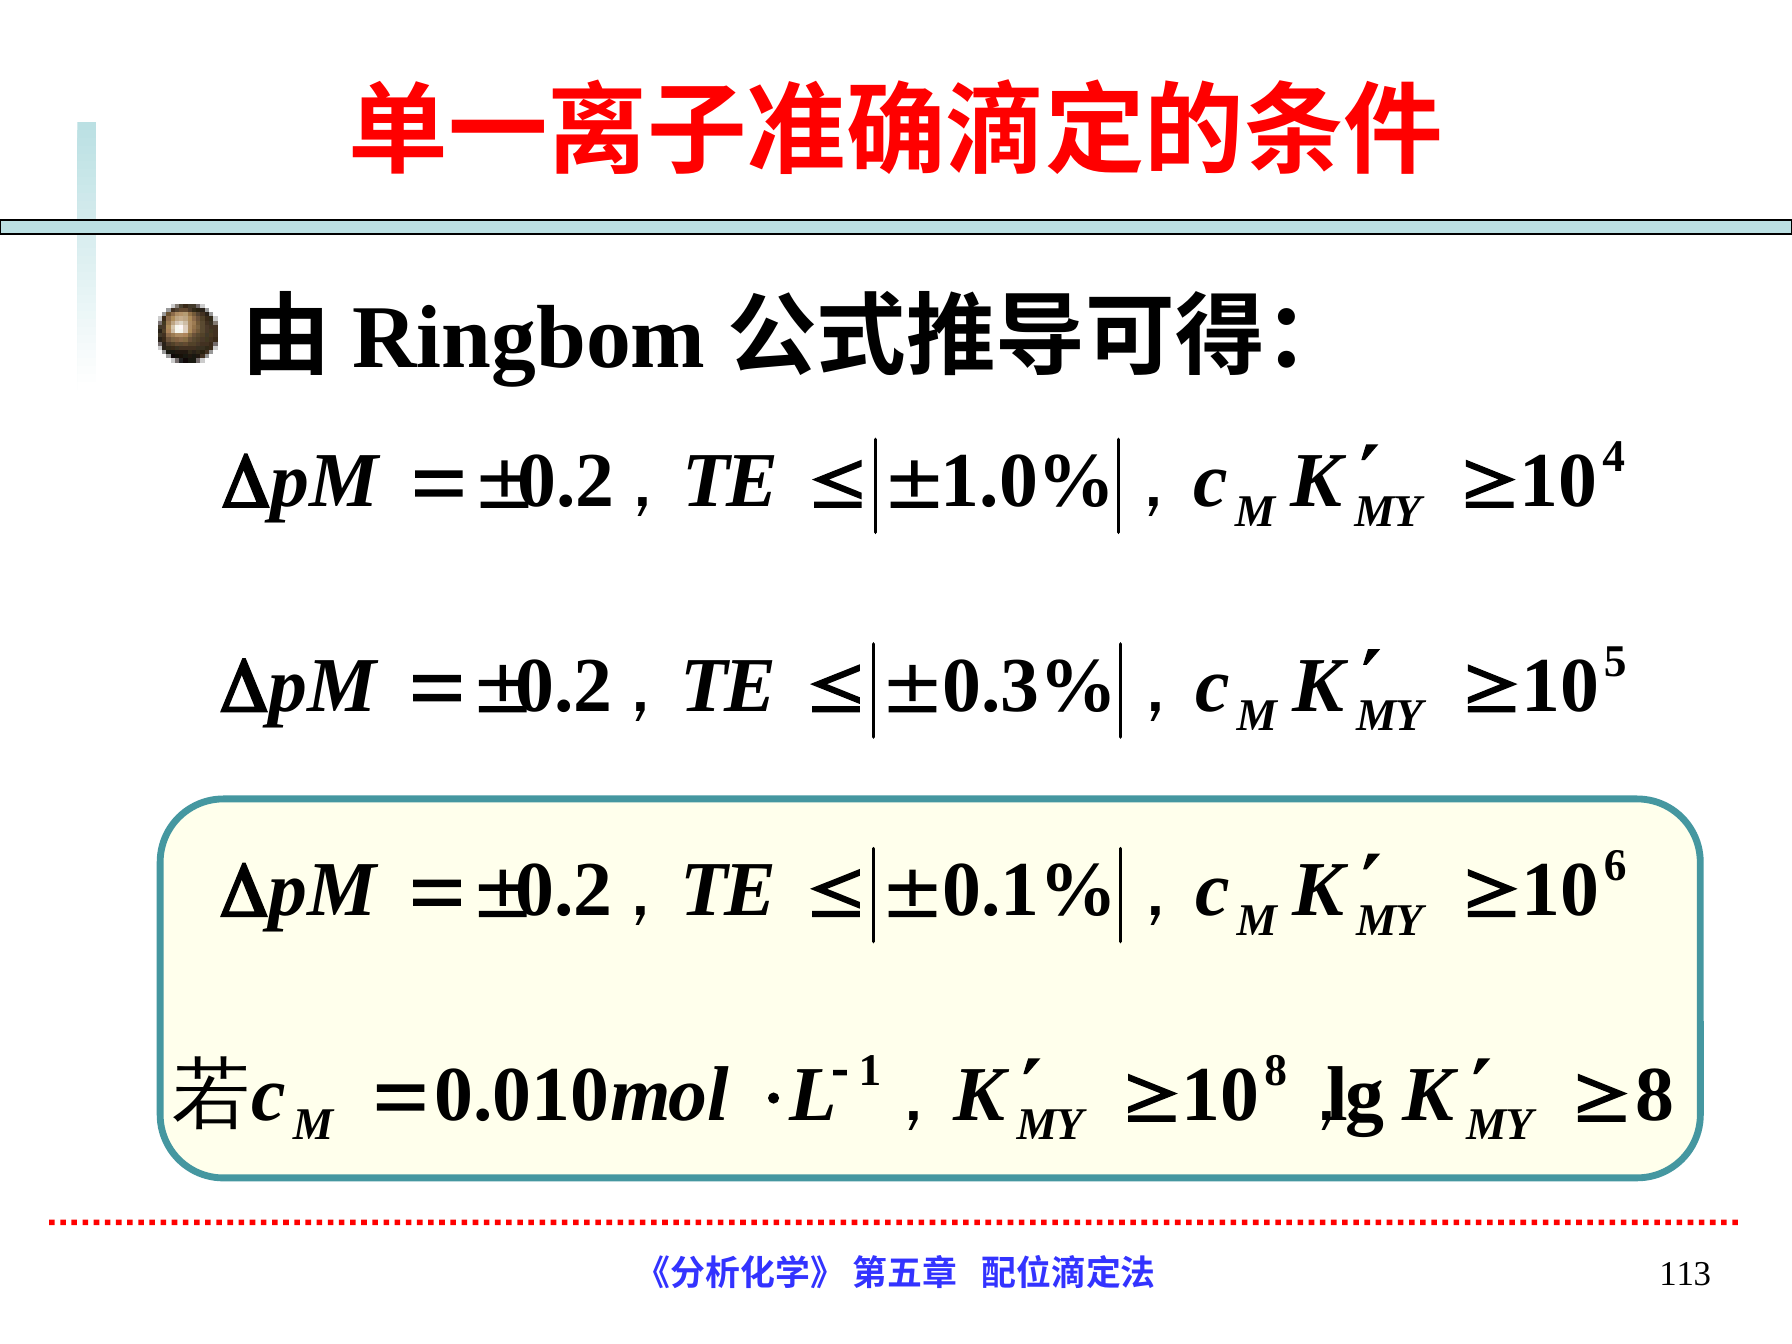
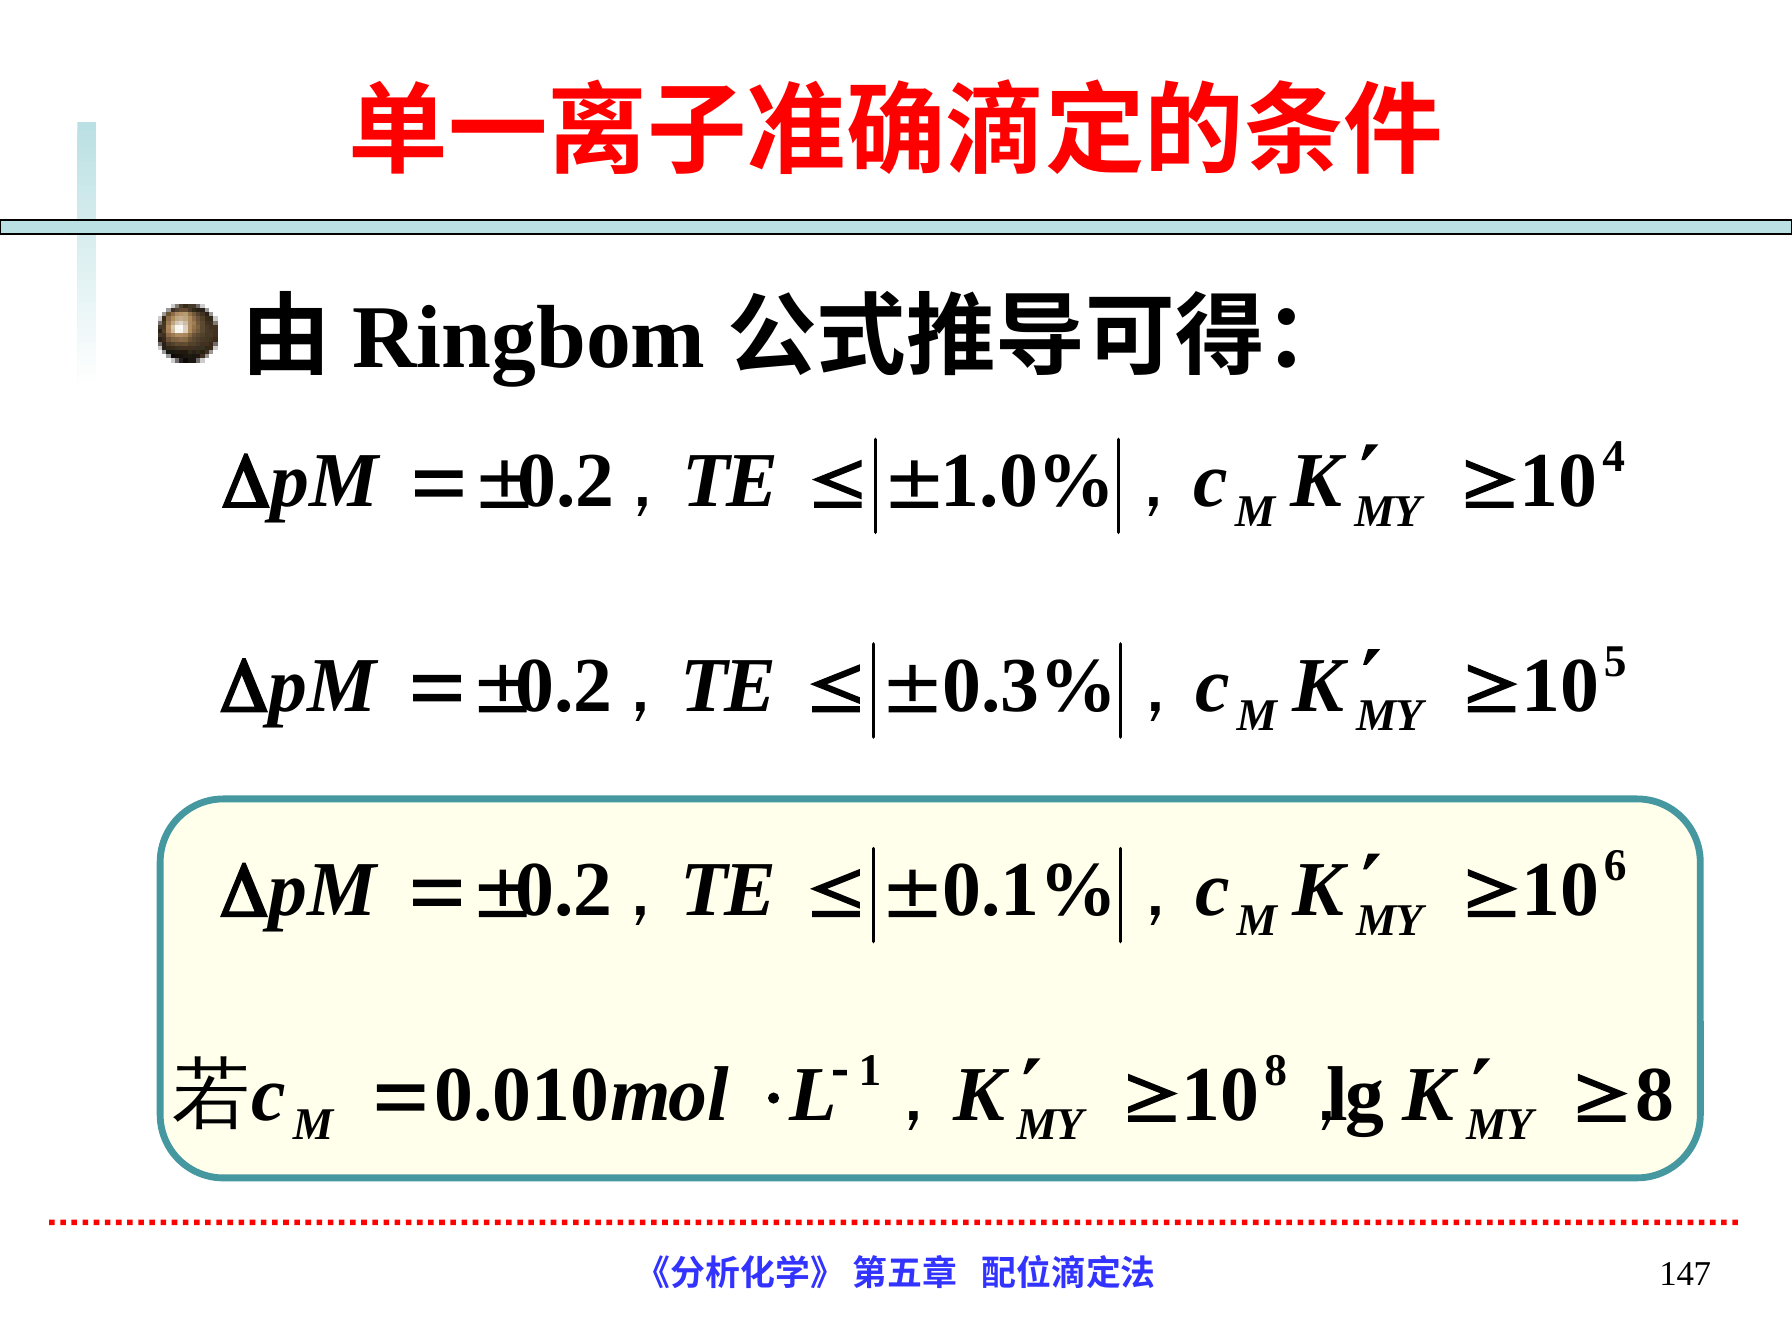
113: 113 -> 147 (1685, 1274)
